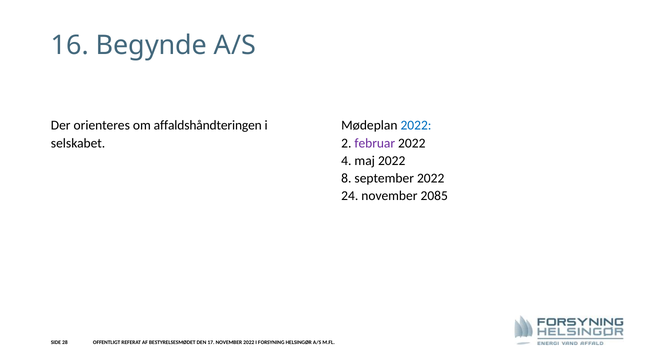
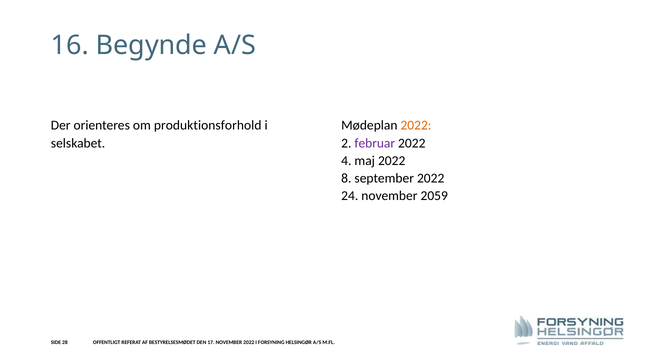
affaldshåndteringen: affaldshåndteringen -> produktionsforhold (208, 125)
2022 colour: blue -> orange (416, 125)
2085: 2085 -> 2059 (434, 196)
